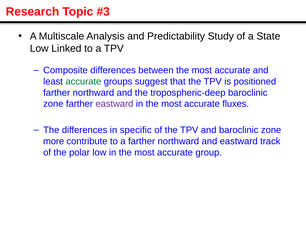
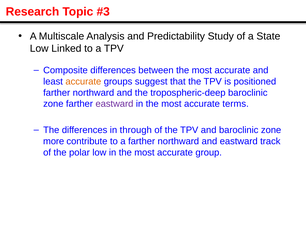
accurate colour: green -> orange (83, 81)
fluxes: fluxes -> terms (236, 104)
specific: specific -> through (136, 130)
